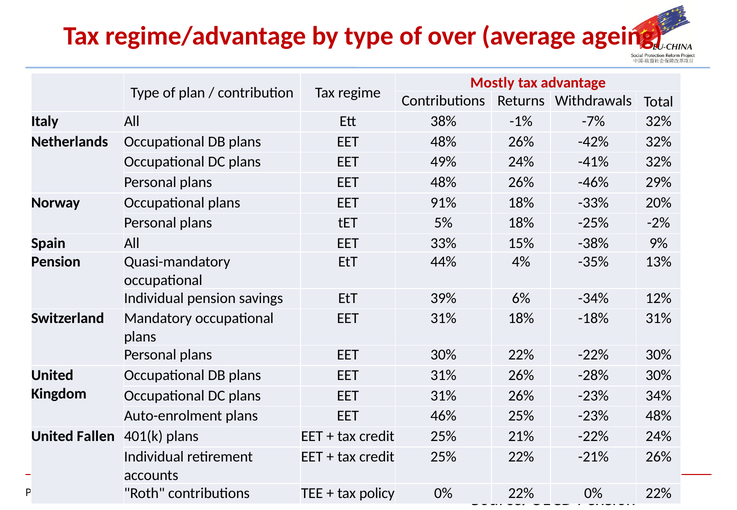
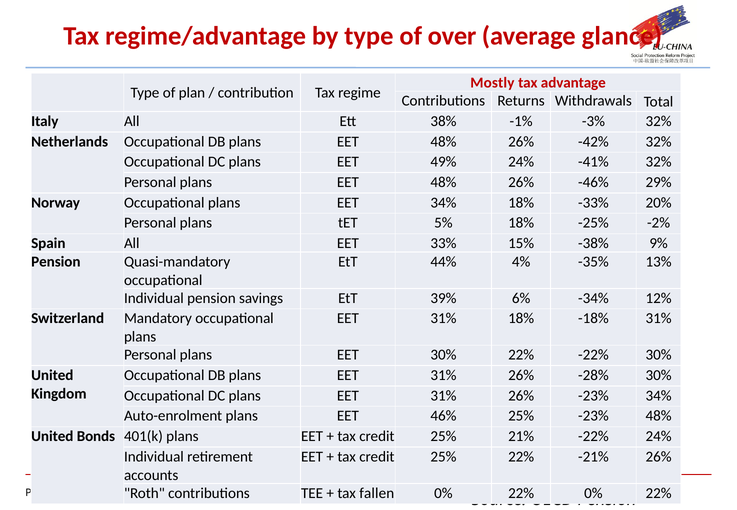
ageing: ageing -> glance (622, 36)
-7%: -7% -> -3% (593, 121)
EET 91%: 91% -> 34% (443, 203)
Fallen: Fallen -> Bonds (96, 436)
policy: policy -> fallen (377, 493)
